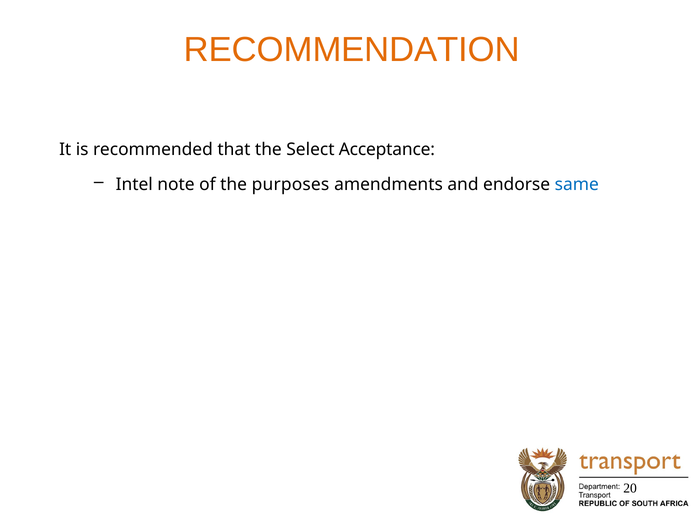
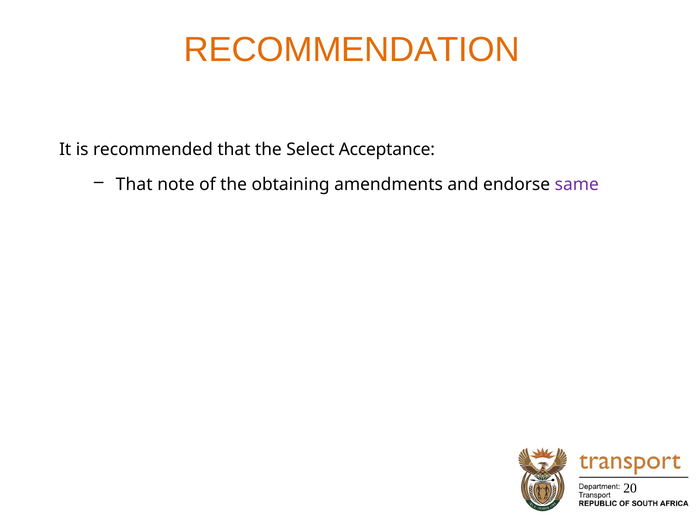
Intel: Intel -> That (134, 184)
purposes: purposes -> obtaining (291, 184)
same colour: blue -> purple (577, 184)
